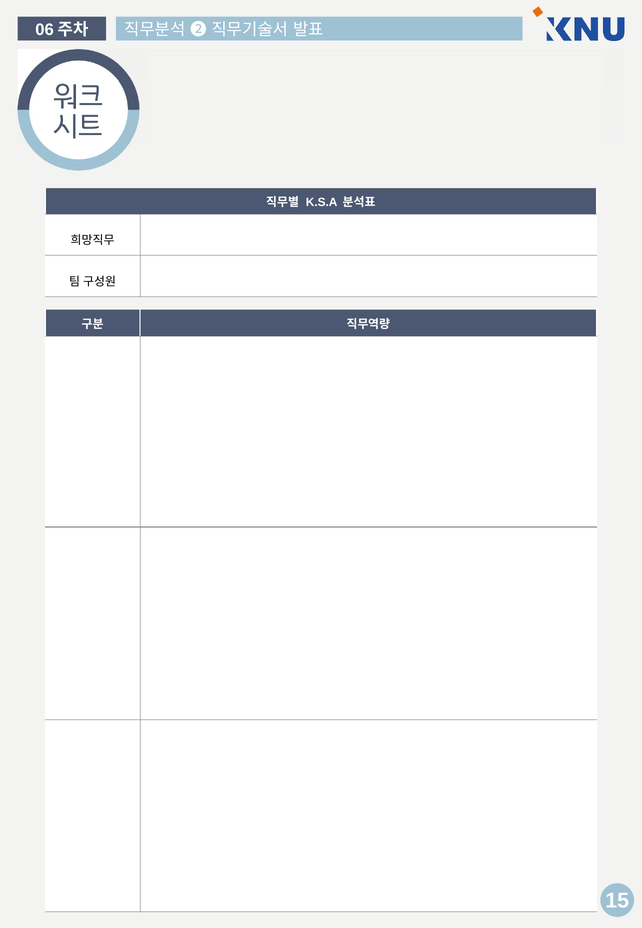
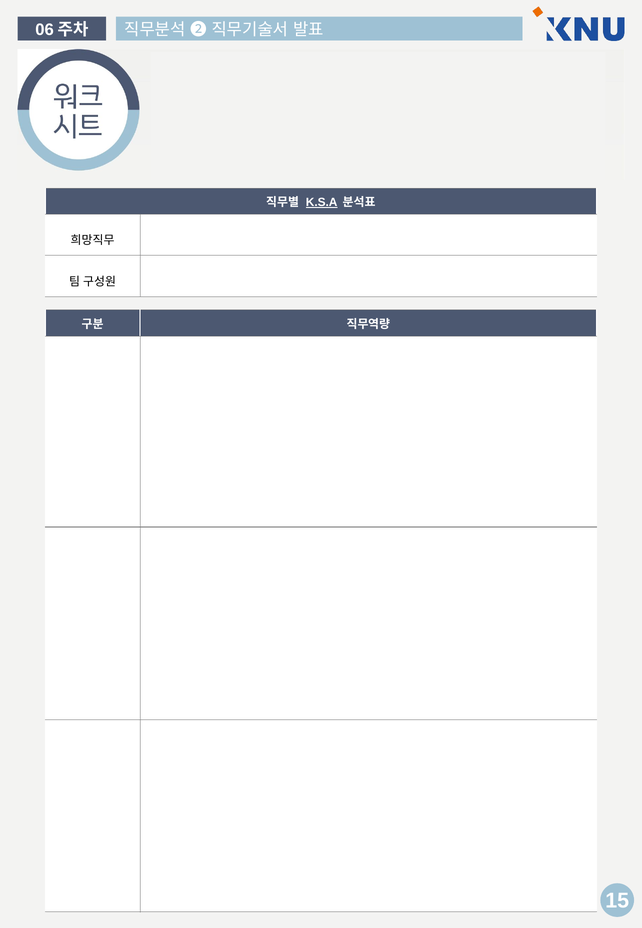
K.S.A underline: none -> present (322, 202)
